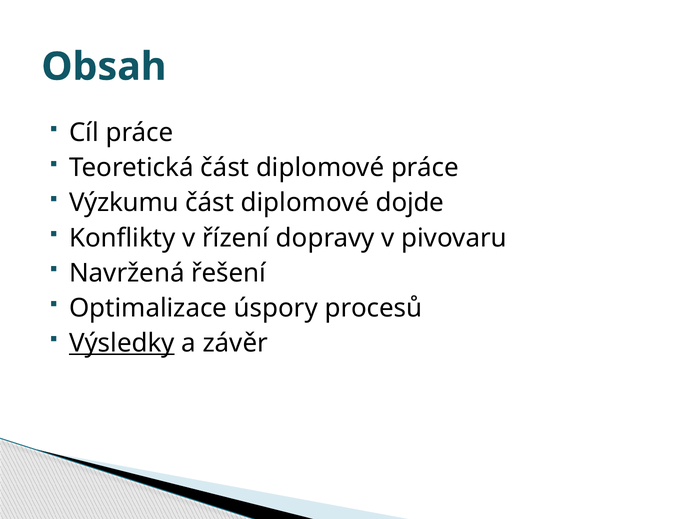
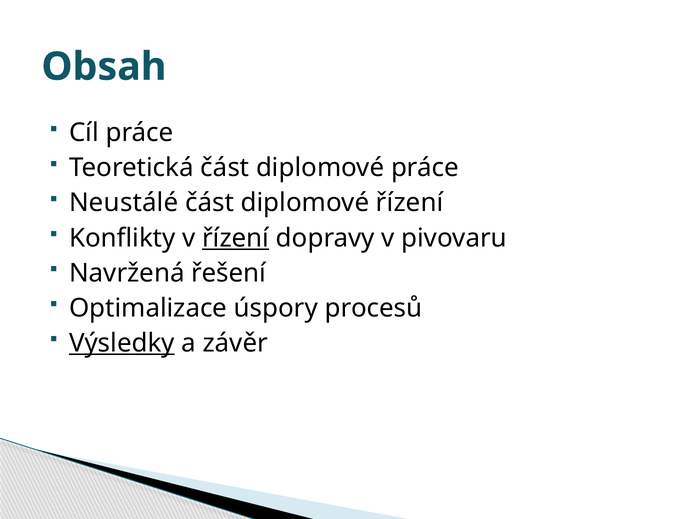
Výzkumu: Výzkumu -> Neustálé (124, 203)
diplomové dojde: dojde -> řízení (410, 203)
řízení underline: none -> present (236, 238)
